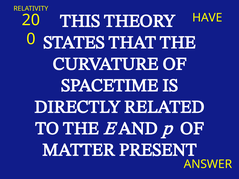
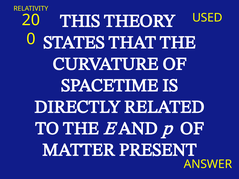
HAVE: HAVE -> USED (207, 18)
